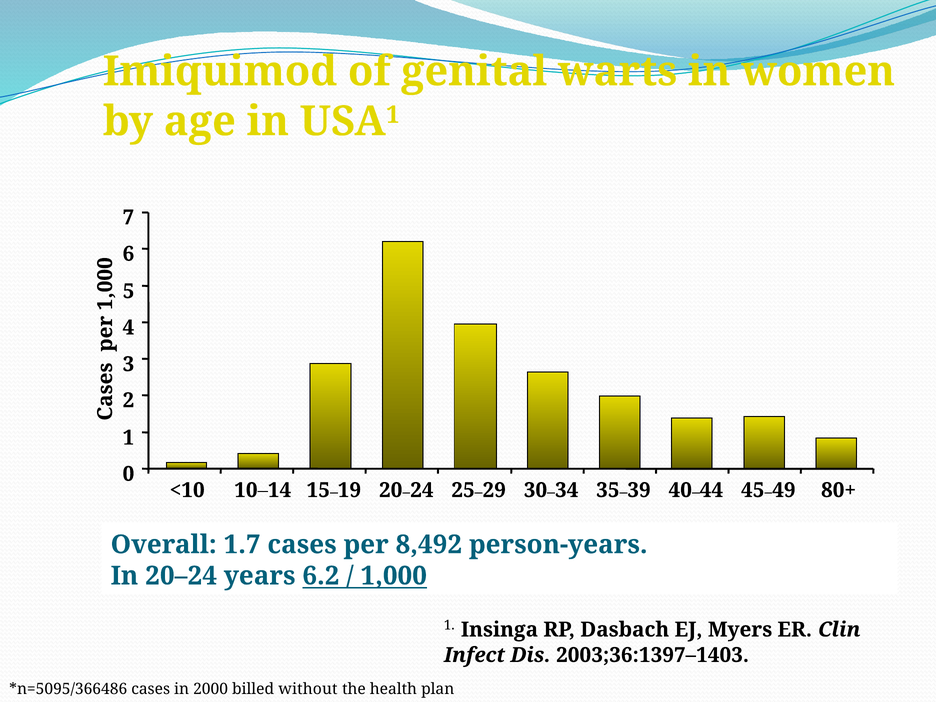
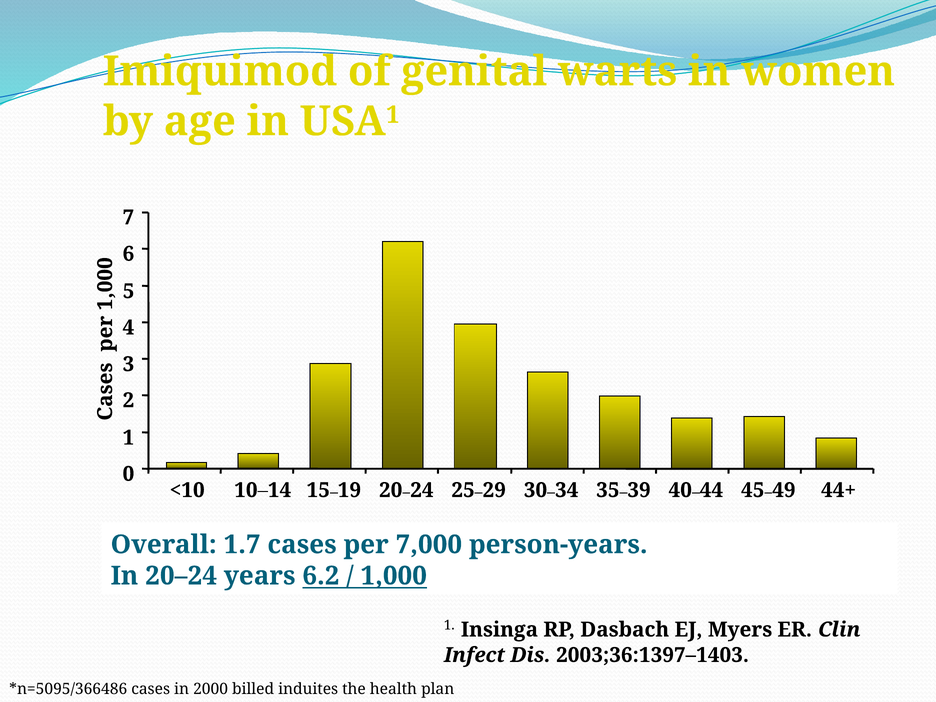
80+: 80+ -> 44+ (839, 490)
8,492: 8,492 -> 7,000 (429, 545)
without: without -> induites (308, 689)
